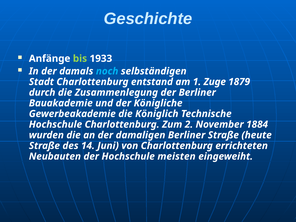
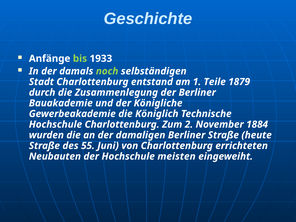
noch colour: light blue -> light green (107, 71)
Zuge: Zuge -> Teile (215, 82)
14: 14 -> 55 (88, 146)
